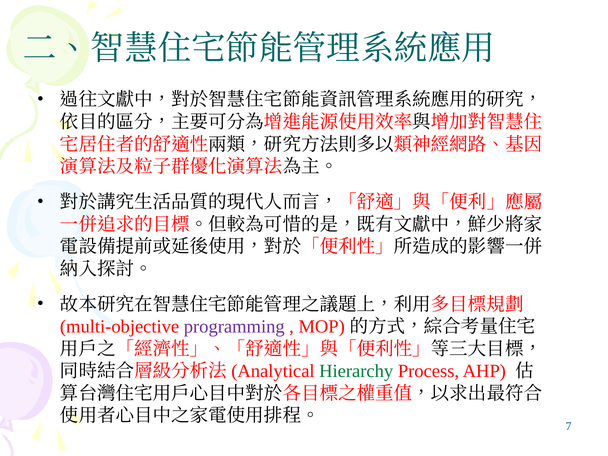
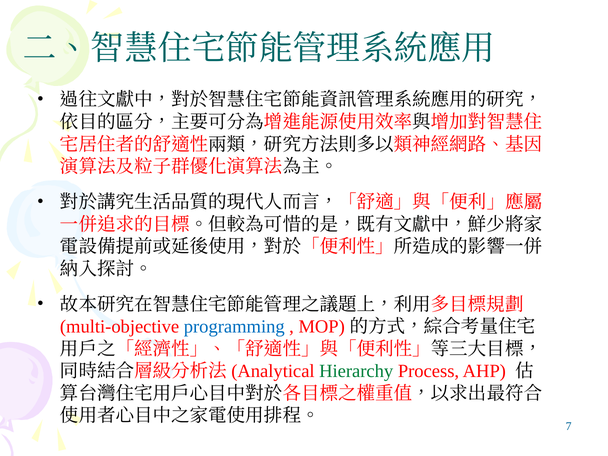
programming colour: purple -> blue (234, 327)
